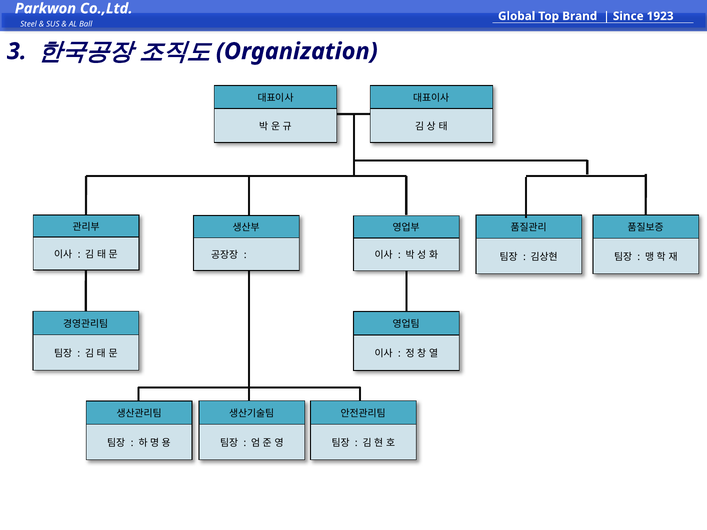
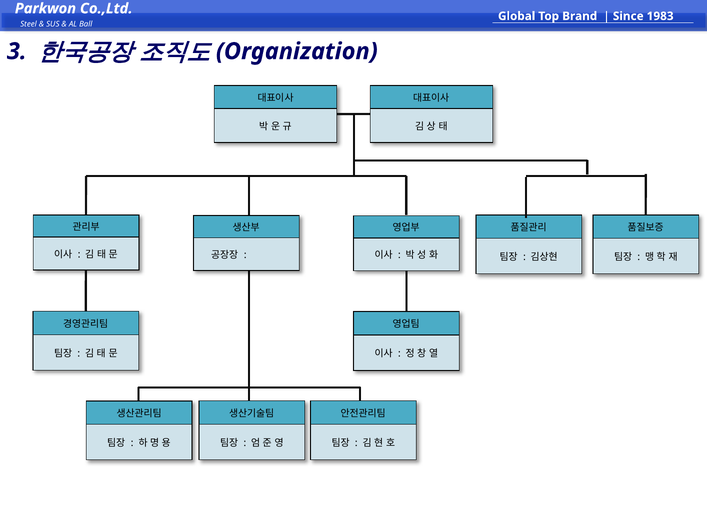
1923: 1923 -> 1983 (660, 16)
